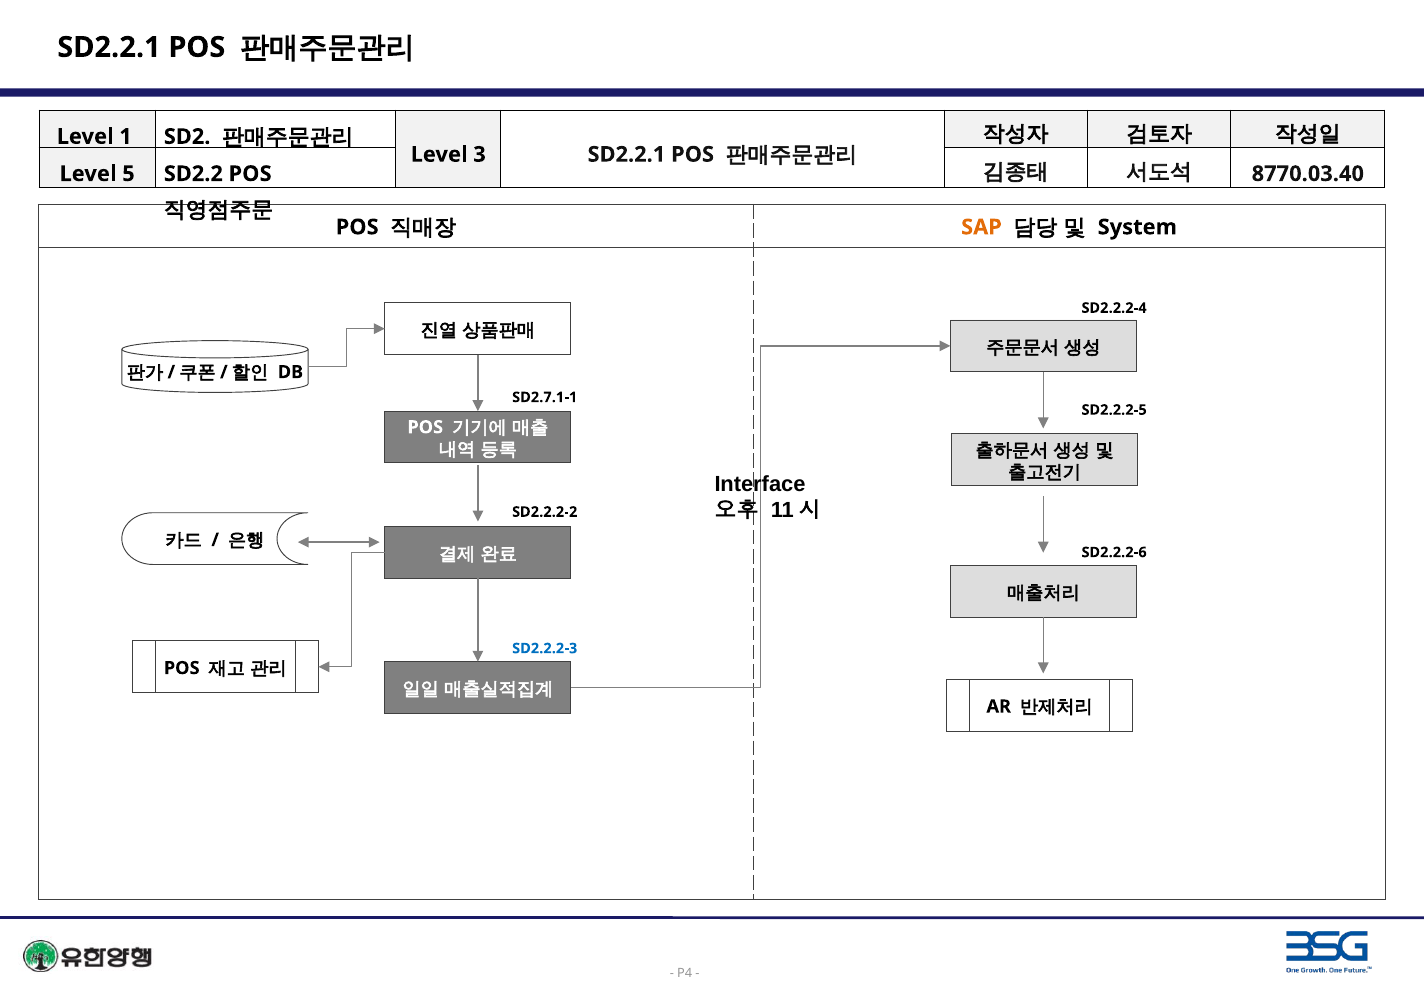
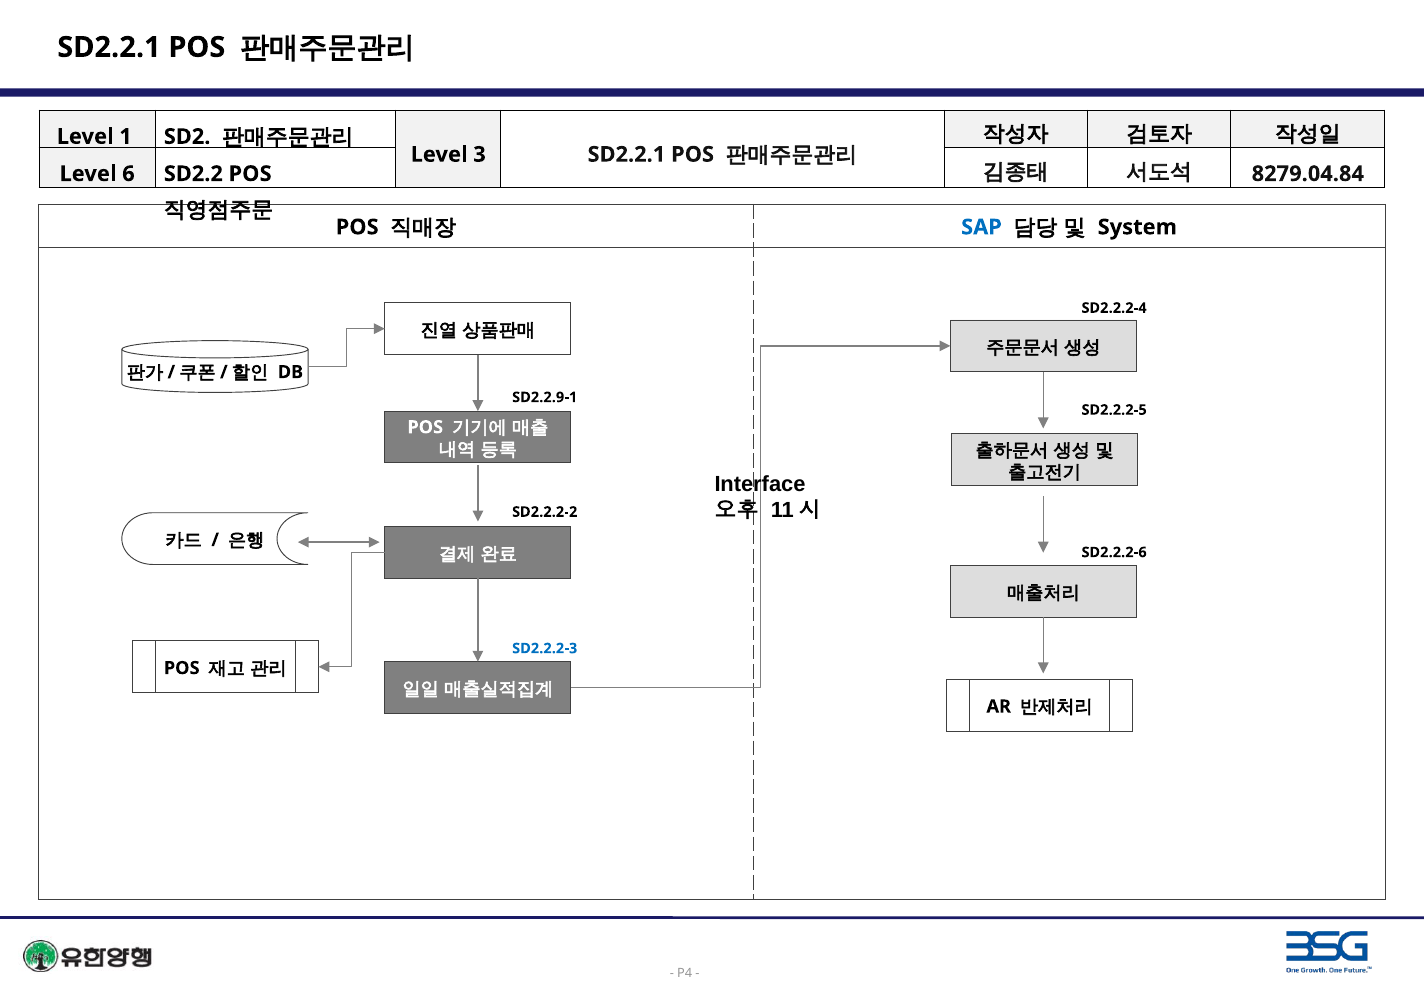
8770.03.40: 8770.03.40 -> 8279.04.84 (1308, 174)
5: 5 -> 6 (128, 174)
SAP colour: orange -> blue (982, 227)
SD2.7.1-1: SD2.7.1-1 -> SD2.2.9-1 (545, 397)
